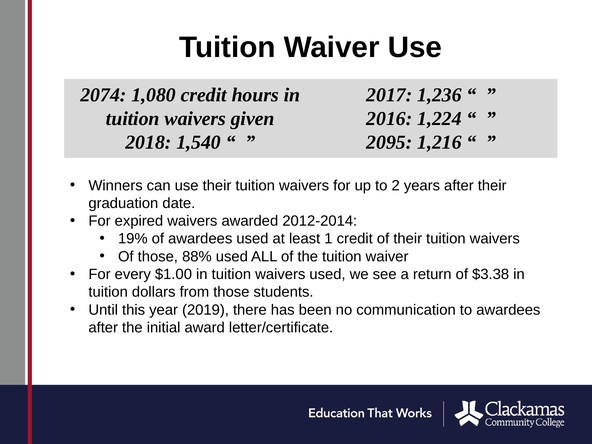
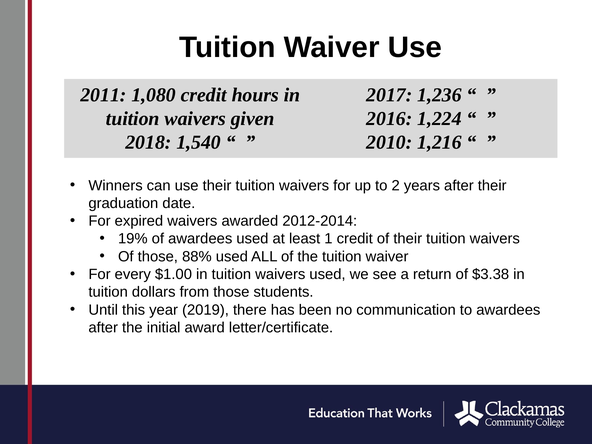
2074: 2074 -> 2011 (103, 95)
2095: 2095 -> 2010 (389, 142)
